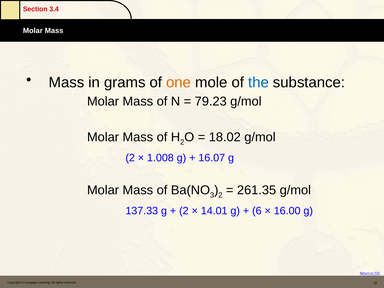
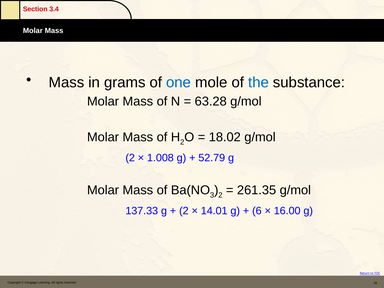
one colour: orange -> blue (179, 82)
79.23: 79.23 -> 63.28 (211, 101)
16.07: 16.07 -> 52.79 (212, 158)
